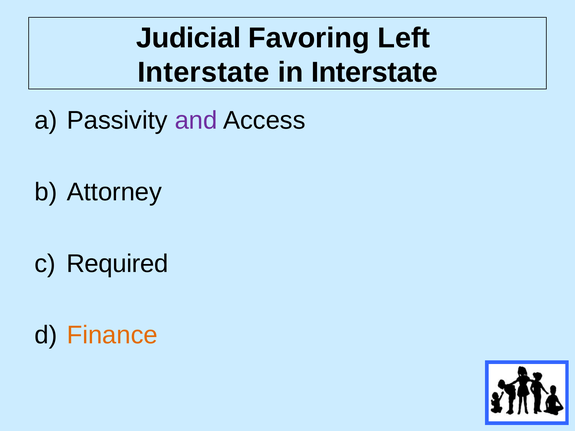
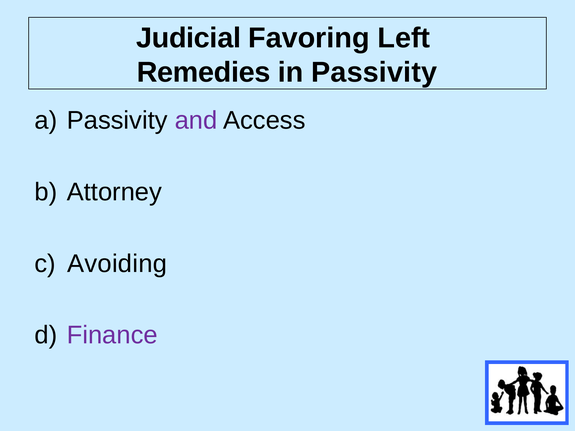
Interstate: Interstate -> Remedies (204, 72)
in Interstate: Interstate -> Passivity (374, 72)
Required: Required -> Avoiding (117, 264)
Finance colour: orange -> purple (112, 335)
